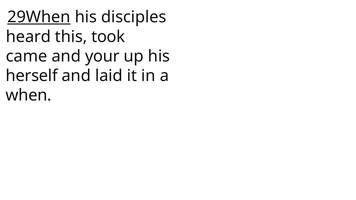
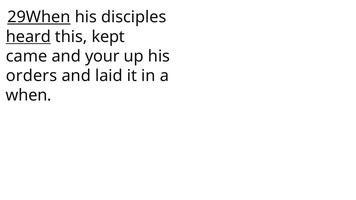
heard underline: none -> present (28, 37)
took: took -> kept (108, 37)
herself: herself -> orders (32, 76)
